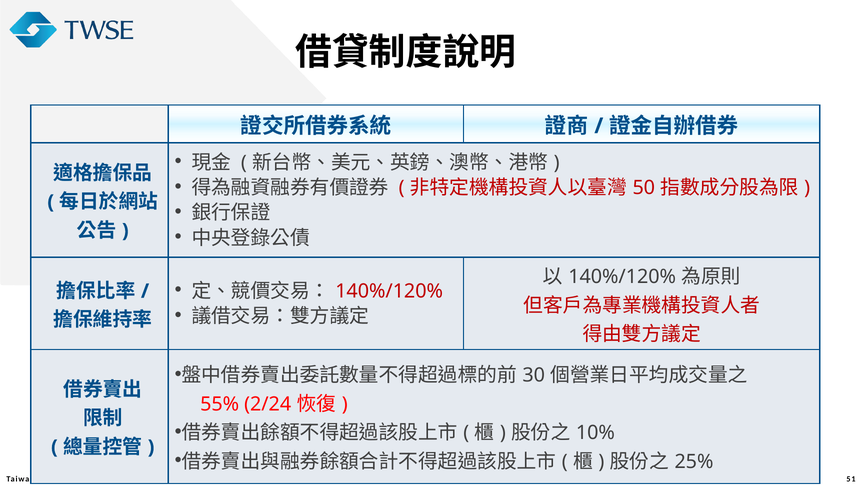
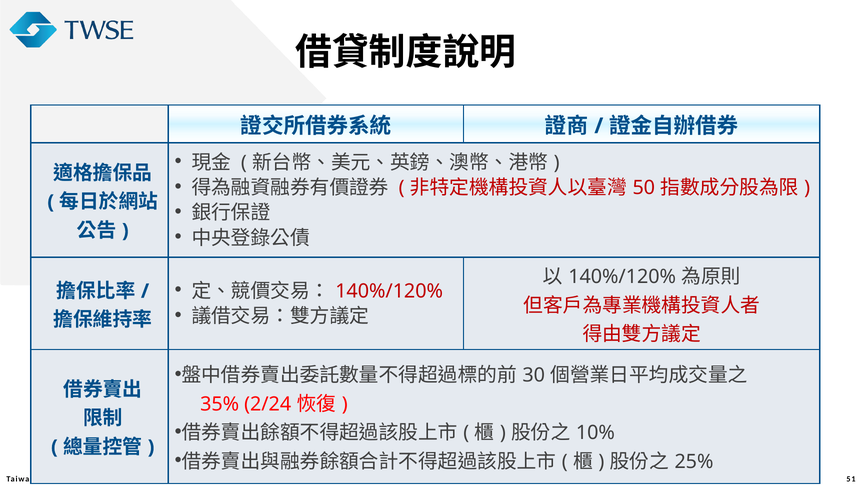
55%: 55% -> 35% (220, 404)
